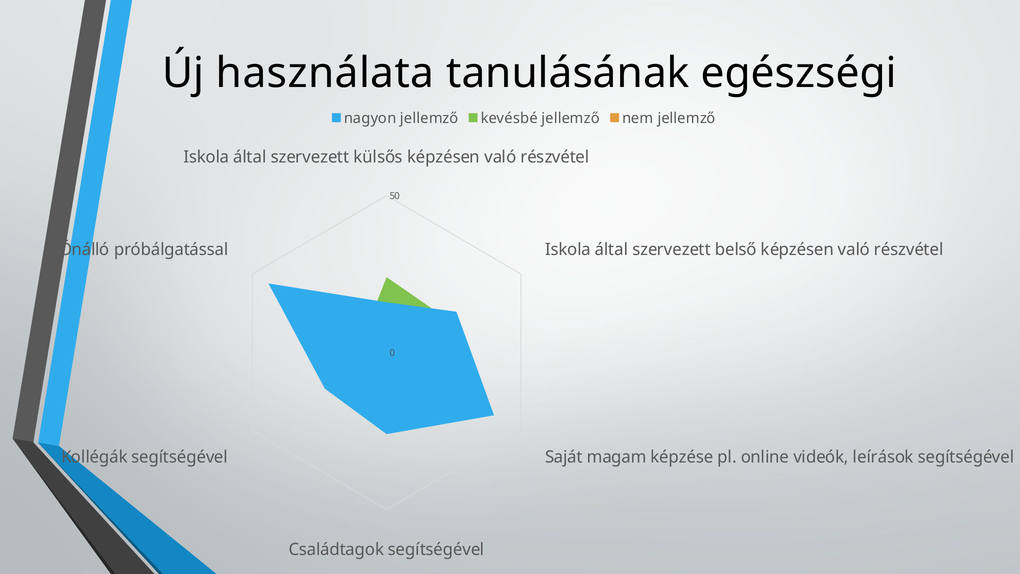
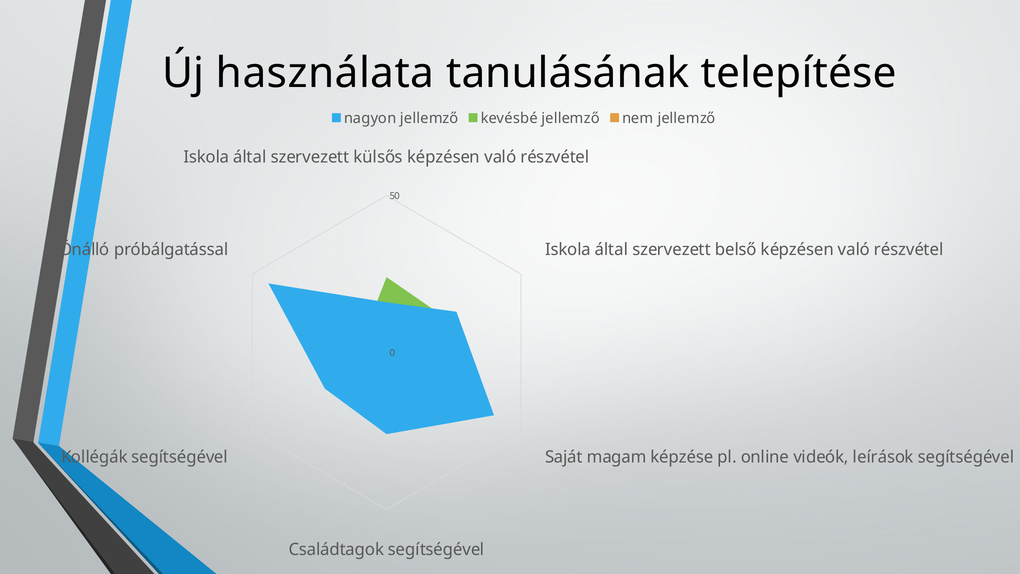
egészségi: egészségi -> telepítése (799, 73)
